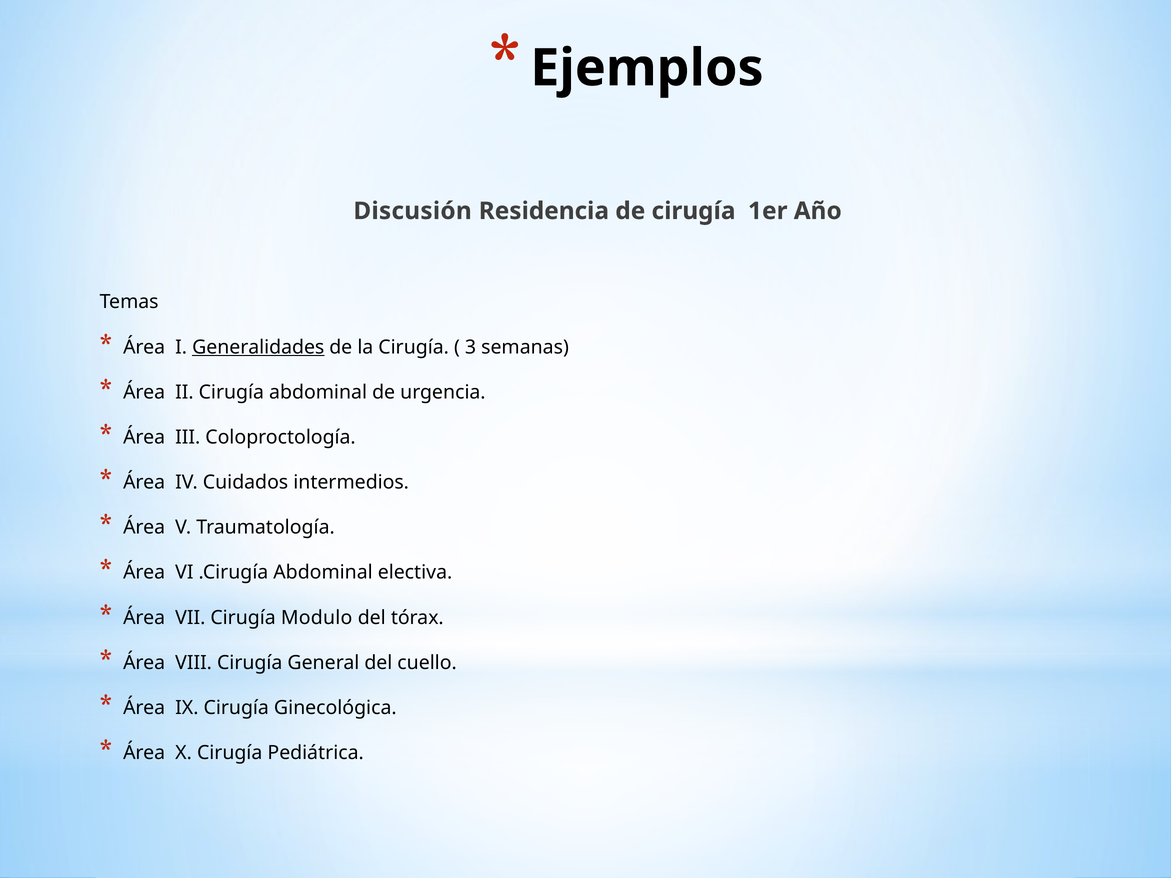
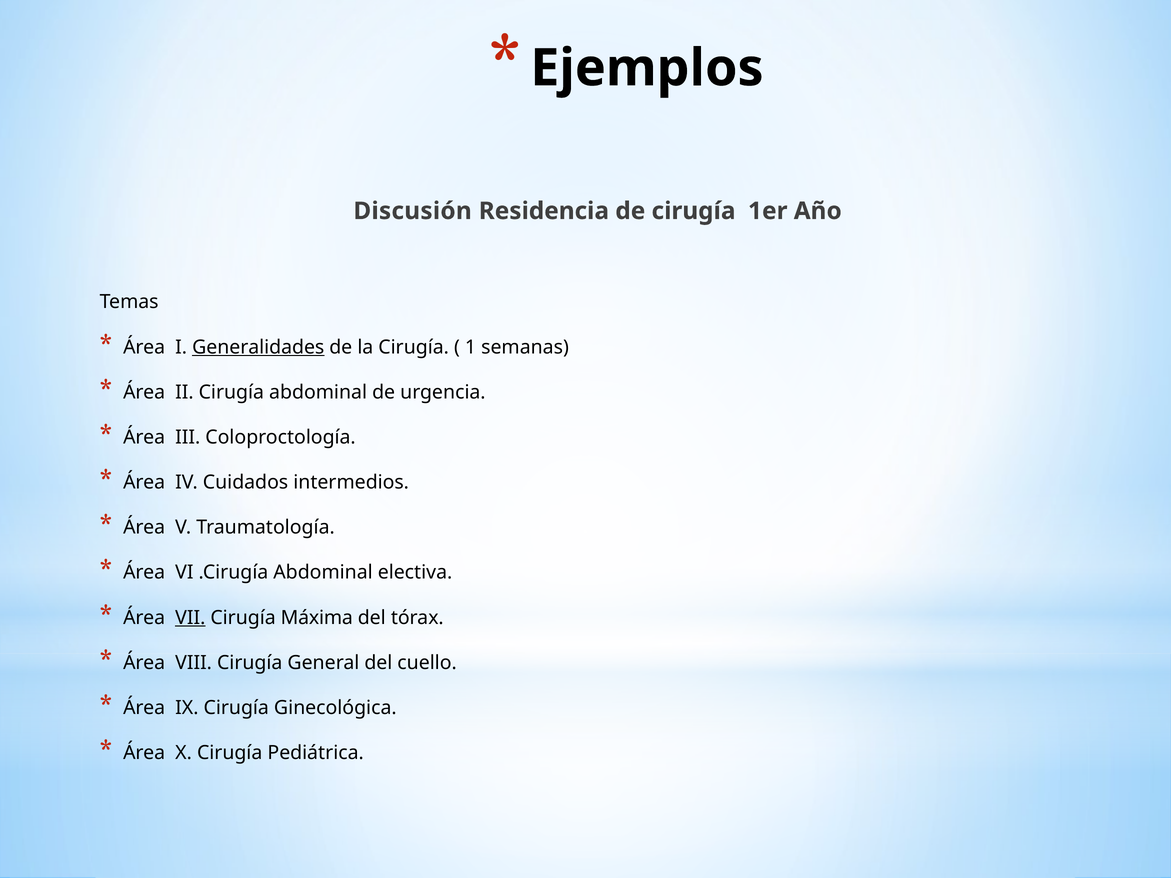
3: 3 -> 1 (471, 347)
VII underline: none -> present (190, 618)
Modulo: Modulo -> Máxima (317, 618)
